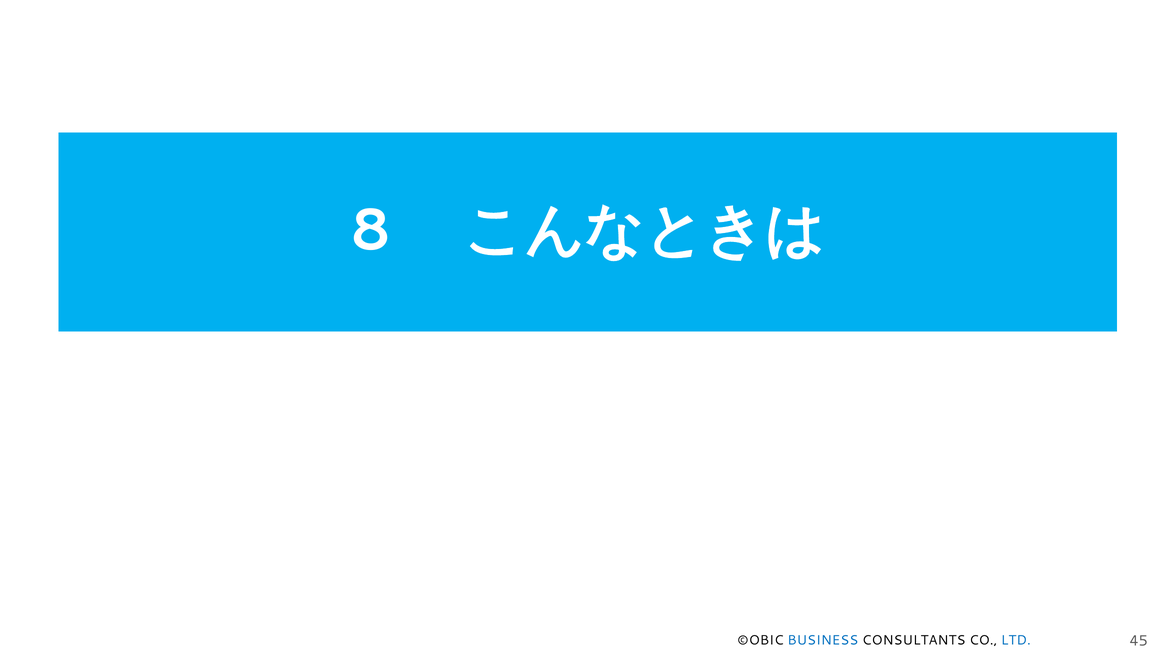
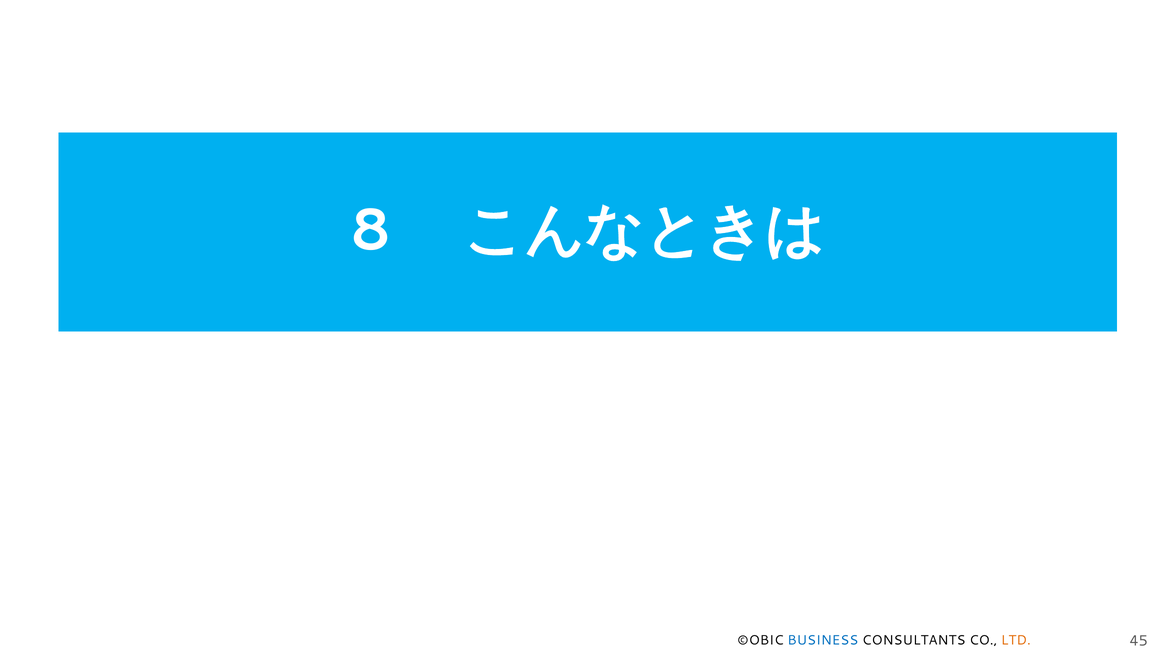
LTD colour: blue -> orange (1016, 640)
